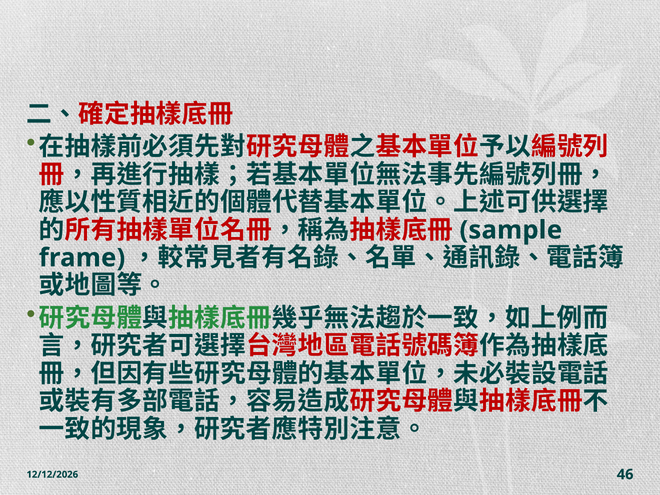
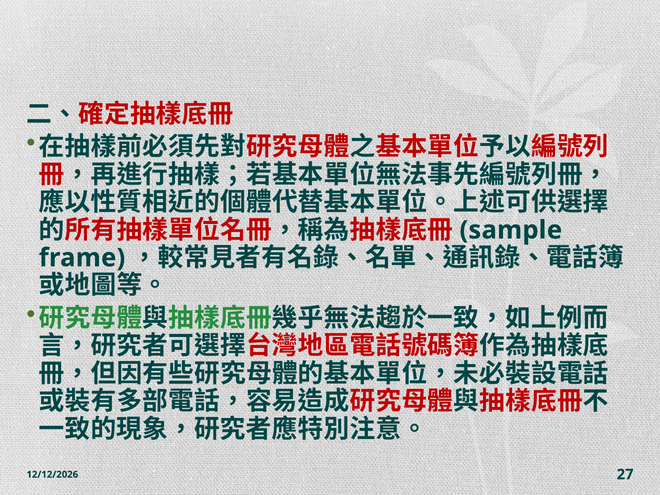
46: 46 -> 27 (625, 474)
